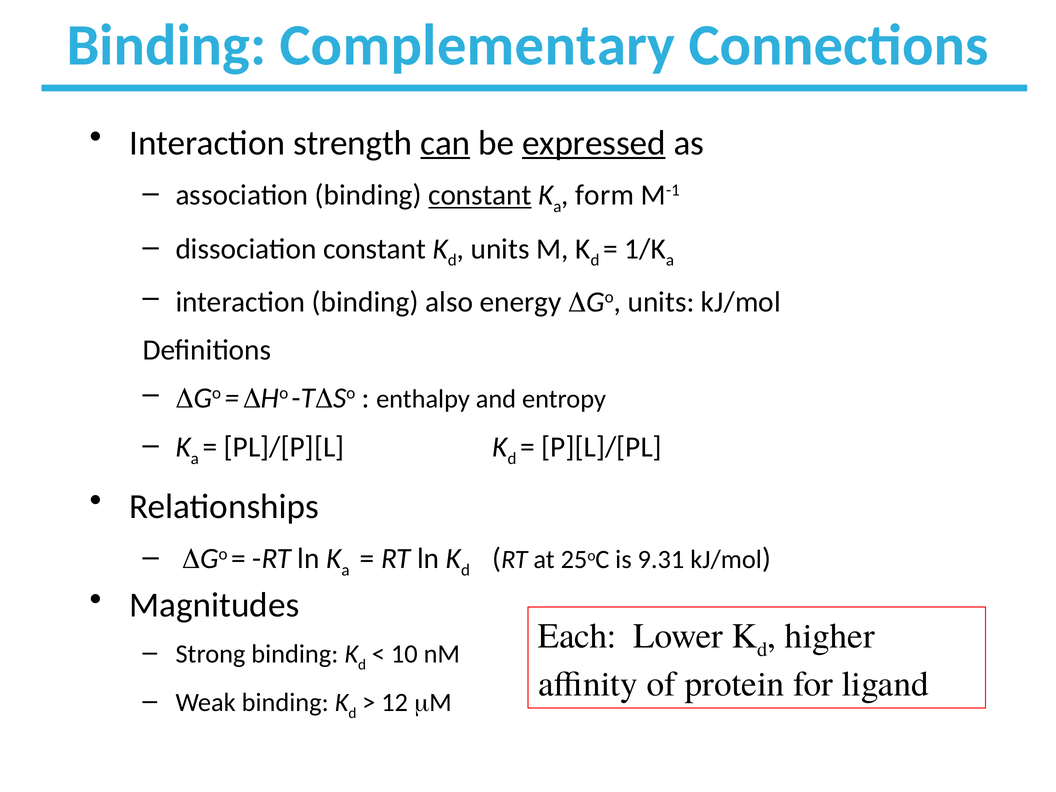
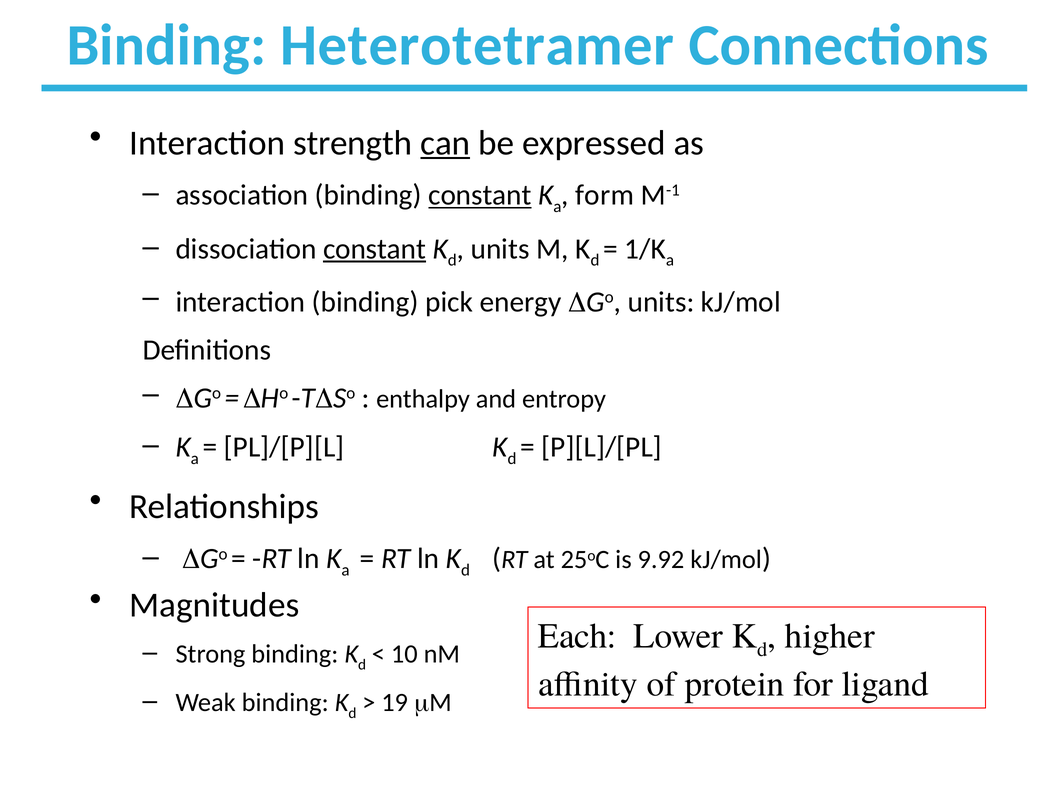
Complementary: Complementary -> Heterotetramer (477, 46)
expressed underline: present -> none (594, 143)
constant underline: none -> present (375, 249)
also: also -> pick (449, 302)
9.31: 9.31 -> 9.92 (661, 560)
12: 12 -> 19 (395, 703)
